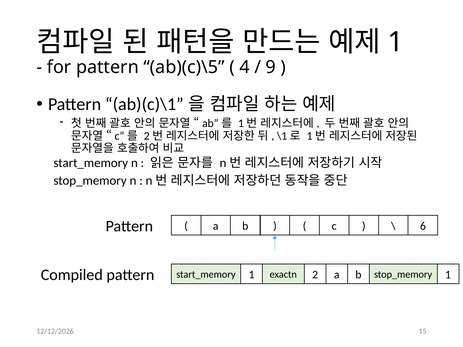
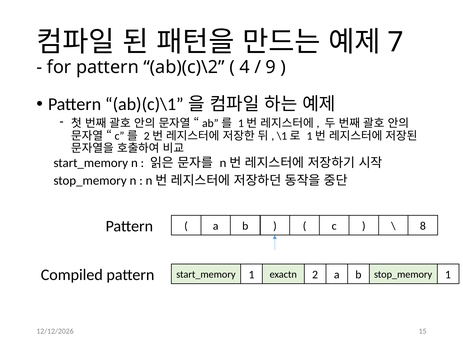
1: 1 -> 7 (396, 42)
ab)(c)\5: ab)(c)\5 -> ab)(c)\2 (184, 67)
6: 6 -> 8 (423, 226)
